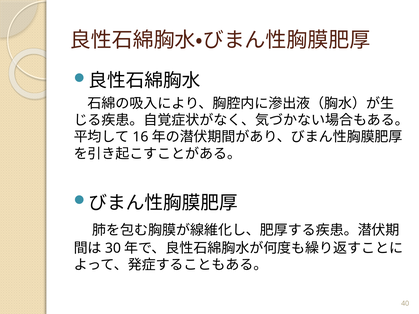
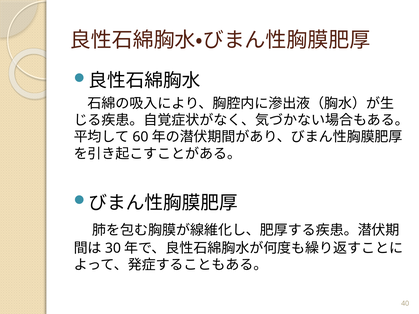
16: 16 -> 60 (140, 137)
